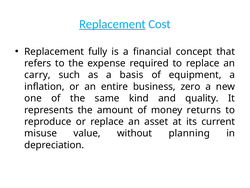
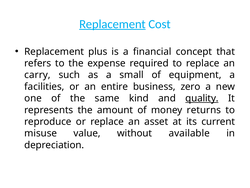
fully: fully -> plus (98, 51)
basis: basis -> small (132, 75)
inflation: inflation -> facilities (44, 86)
quality underline: none -> present (202, 98)
planning: planning -> available (189, 133)
